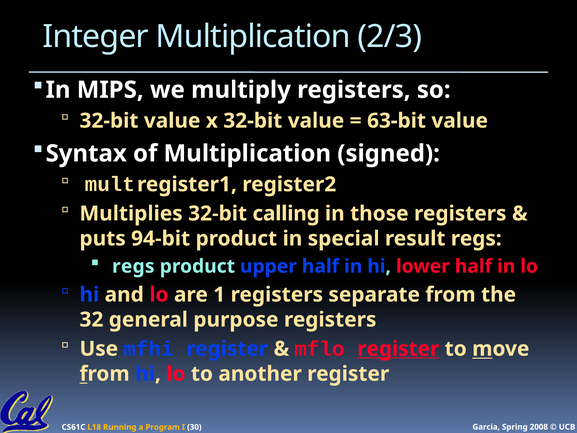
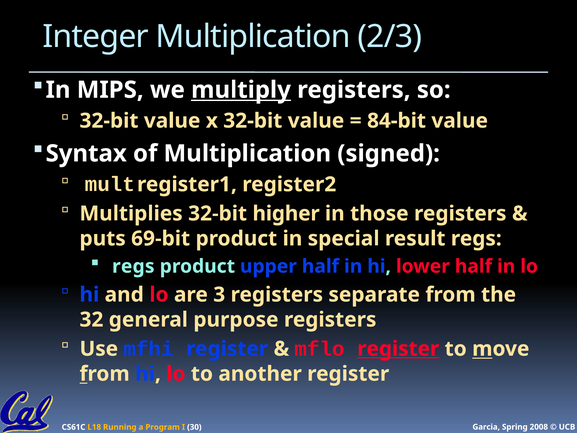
multiply underline: none -> present (241, 90)
63-bit: 63-bit -> 84-bit (397, 121)
calling: calling -> higher (286, 213)
94-bit: 94-bit -> 69-bit (161, 238)
1: 1 -> 3 (219, 295)
